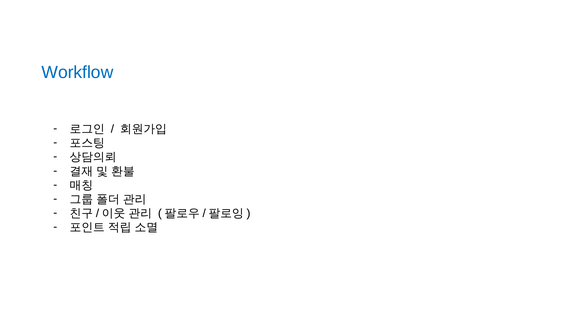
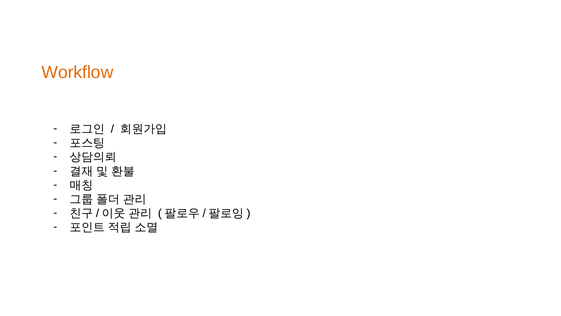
Workflow colour: blue -> orange (77, 72)
